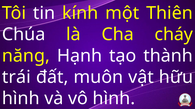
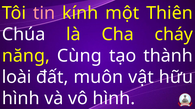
tin colour: white -> pink (44, 13)
Hạnh: Hạnh -> Cùng (79, 56)
trái: trái -> loài (17, 78)
